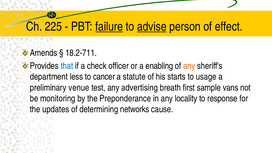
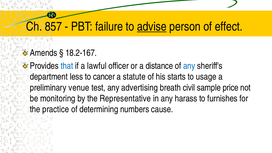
225: 225 -> 857 (53, 27)
failure underline: present -> none (109, 27)
18.2-711: 18.2-711 -> 18.2-167 (81, 53)
check: check -> lawful (97, 66)
enabling: enabling -> distance (159, 66)
any colour: orange -> blue (189, 66)
first: first -> civil (189, 88)
vans: vans -> price (231, 88)
Preponderance: Preponderance -> Representative (125, 98)
locality: locality -> harass (186, 98)
response: response -> furnishes (222, 98)
updates: updates -> practice (56, 109)
networks: networks -> numbers (135, 109)
